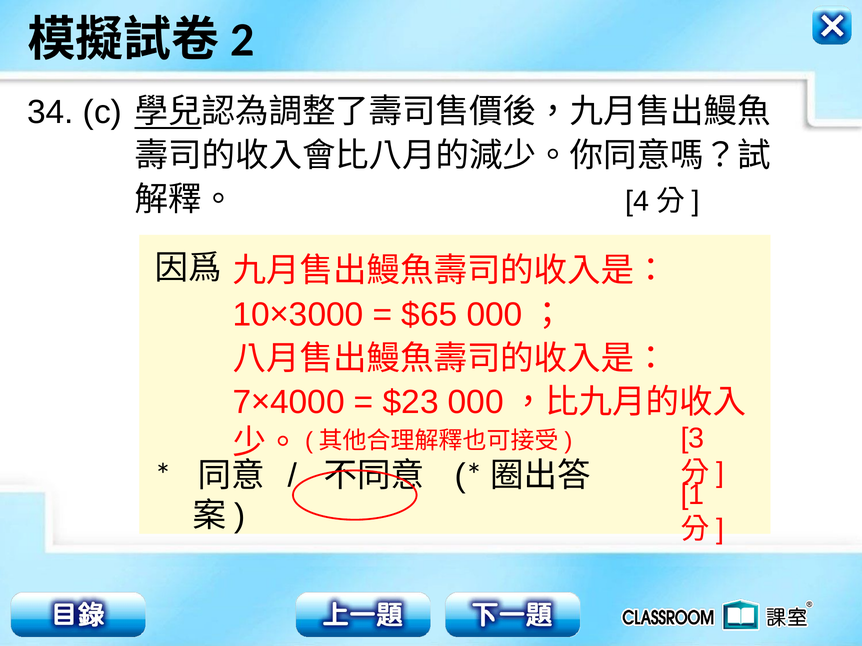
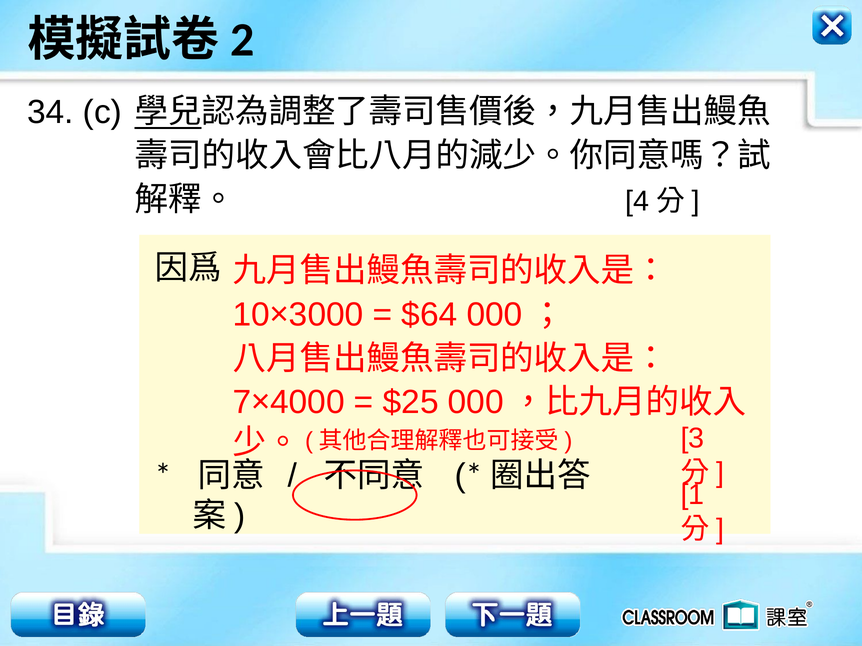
$65: $65 -> $64 (429, 315)
$23: $23 -> $25 (411, 403)
